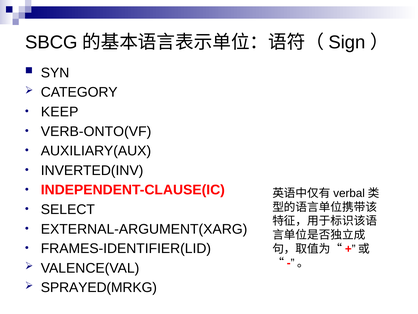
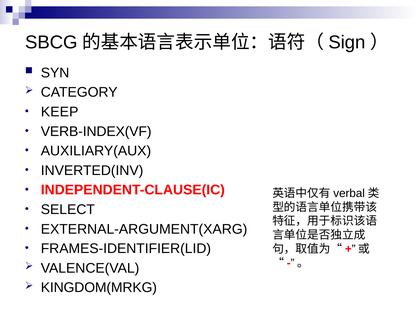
VERB-ONTO(VF: VERB-ONTO(VF -> VERB-INDEX(VF (96, 131)
SPRAYED(MRKG: SPRAYED(MRKG -> KINGDOM(MRKG (99, 287)
